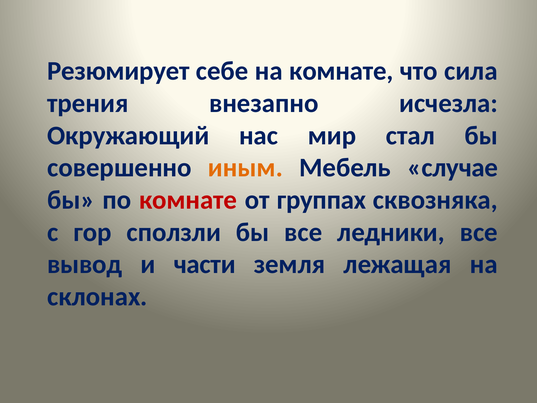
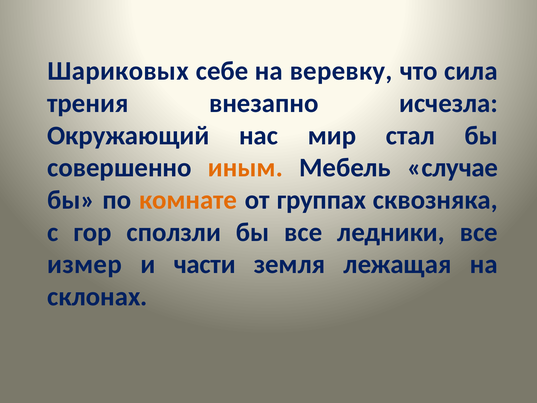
Резюмирует: Резюмирует -> Шариковых (118, 71)
на комнате: комнате -> веревку (341, 71)
комнате colour: red -> orange (188, 200)
вывод: вывод -> измер (84, 264)
